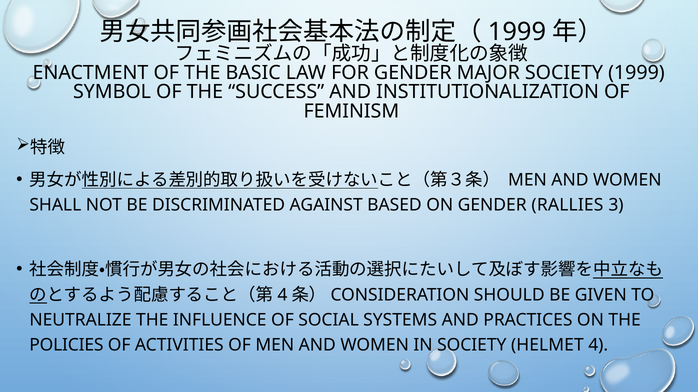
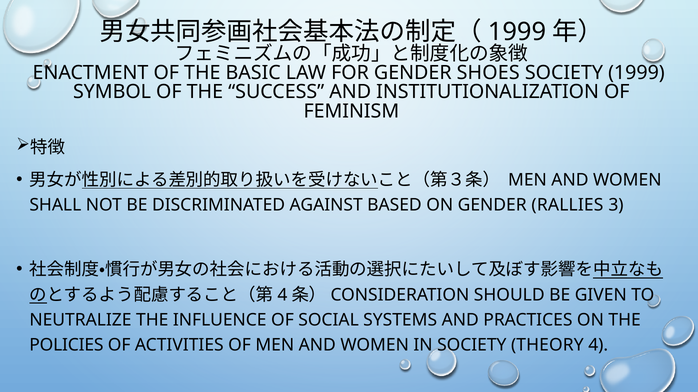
MAJOR: MAJOR -> SHOES (488, 73)
HELMET: HELMET -> THEORY (547, 345)
